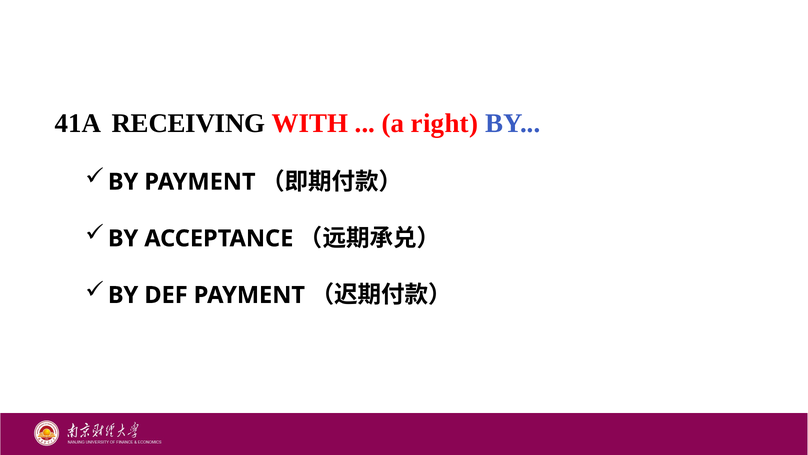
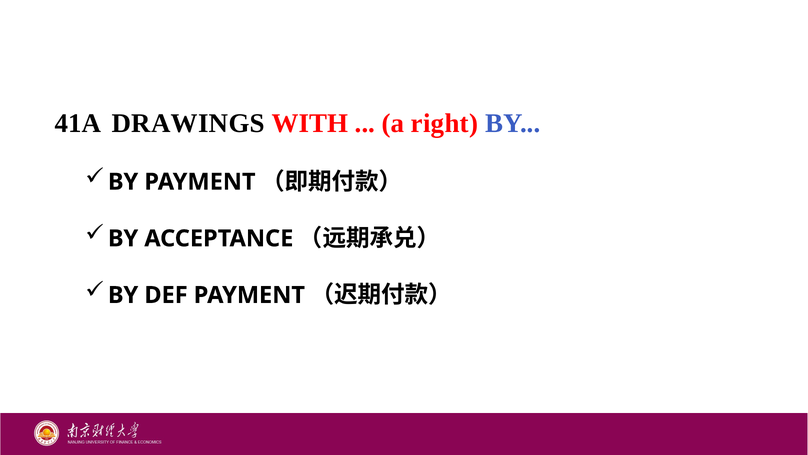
RECEIVING: RECEIVING -> DRAWINGS (188, 123)
